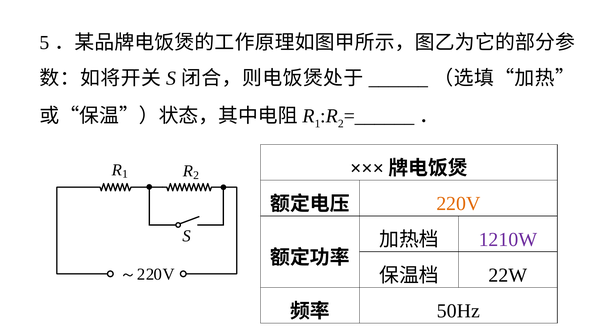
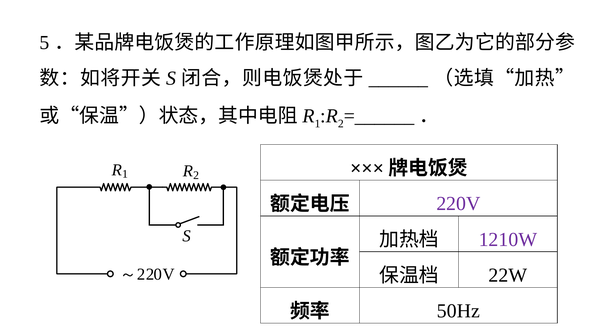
220V colour: orange -> purple (458, 204)
